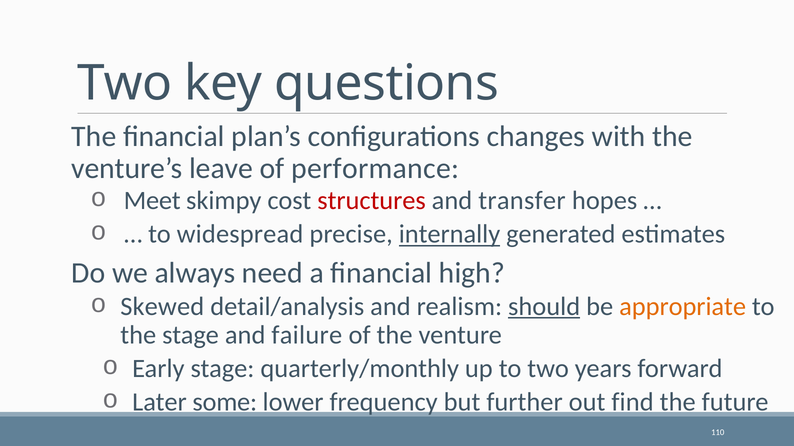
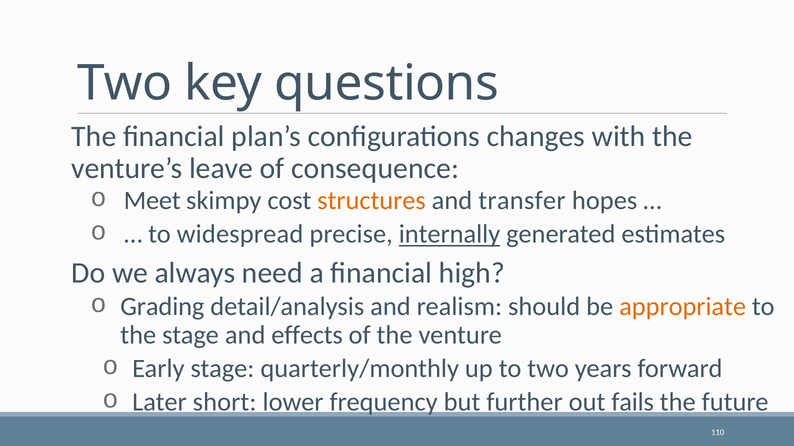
performance: performance -> consequence (375, 169)
structures colour: red -> orange (372, 201)
Skewed: Skewed -> Grading (162, 307)
should underline: present -> none (544, 307)
failure: failure -> effects (307, 335)
some: some -> short (225, 403)
find: find -> fails (633, 403)
